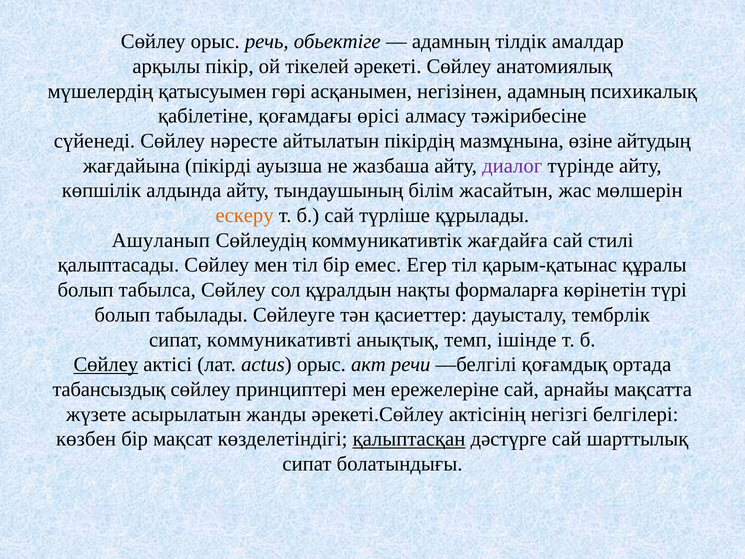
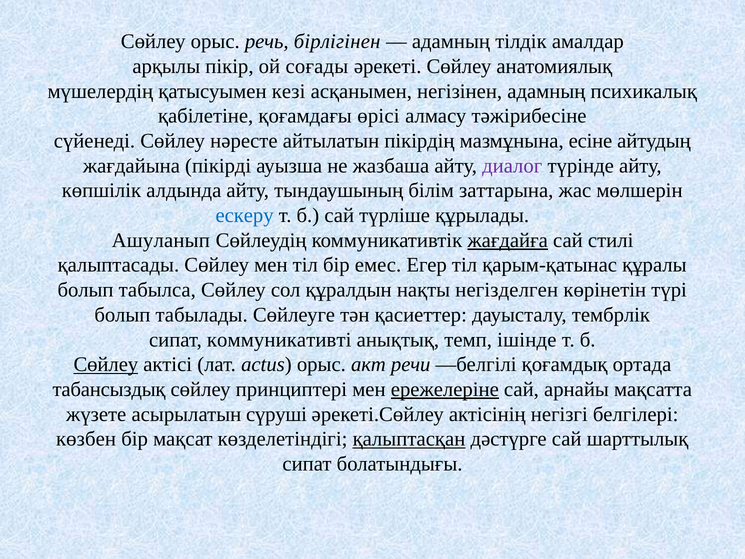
обьектіге: обьектіге -> бірлігінен (337, 41)
тікелей: тікелей -> соғады (317, 66)
гөрі: гөрі -> кезі (289, 91)
өзіне: өзіне -> есіне (590, 141)
жасайтын: жасайтын -> заттарына (506, 191)
ескеру colour: orange -> blue (245, 215)
жағдайға underline: none -> present (508, 240)
формаларға: формаларға -> негізделген (507, 290)
ережелеріне underline: none -> present (445, 389)
жанды: жанды -> сүруші (277, 414)
